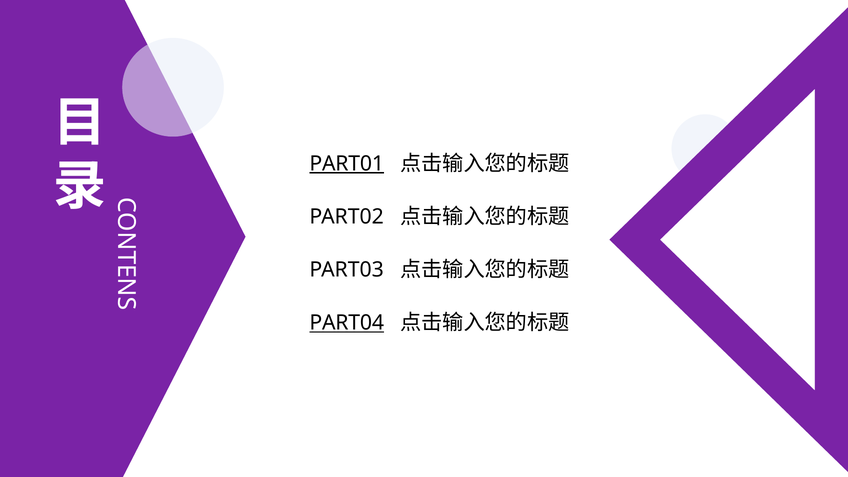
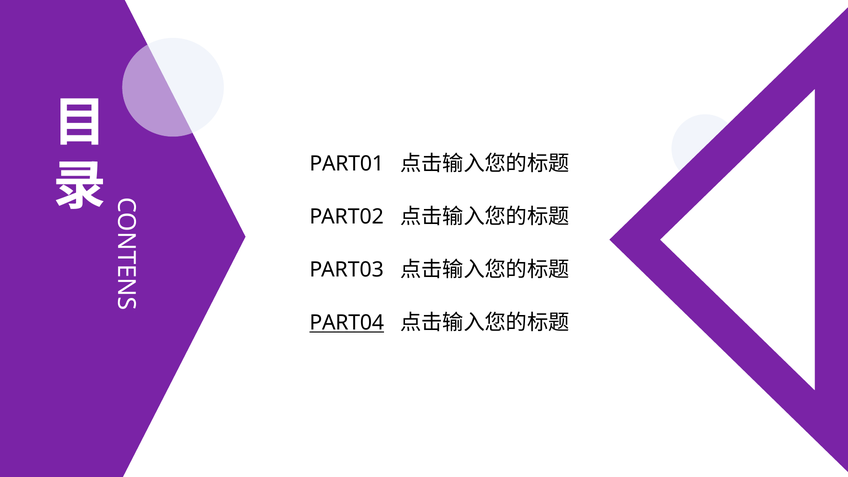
PART01 underline: present -> none (347, 164)
